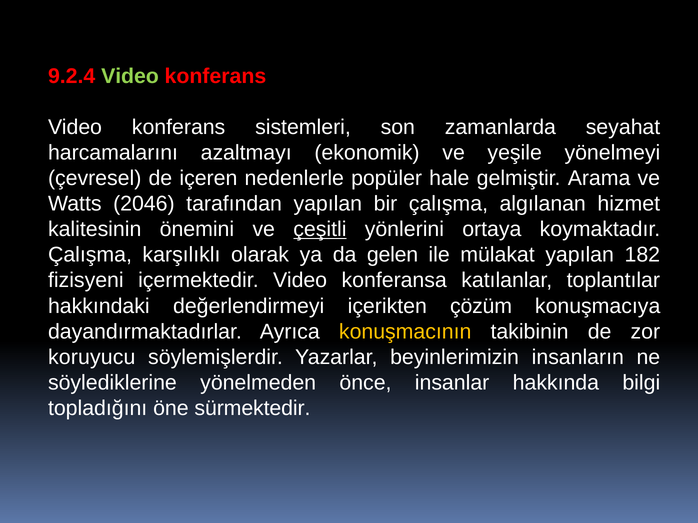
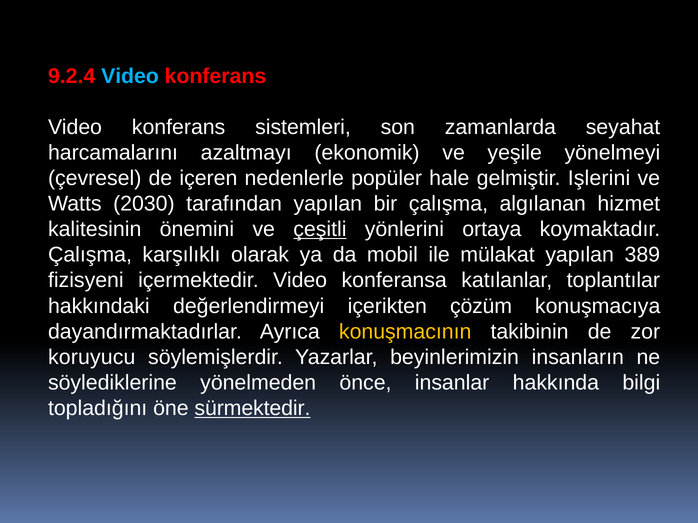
Video colour: light green -> light blue (130, 76)
Arama: Arama -> Işlerini (599, 178)
2046: 2046 -> 2030 (144, 204)
gelen: gelen -> mobil (392, 255)
182: 182 -> 389 (642, 255)
sürmektedir underline: none -> present (252, 409)
